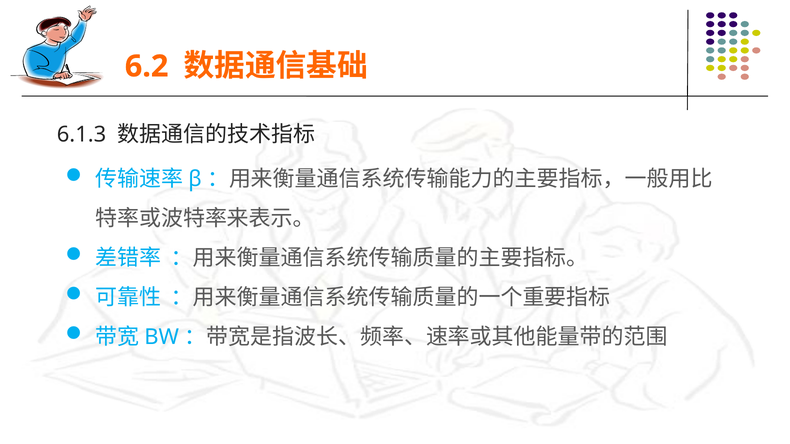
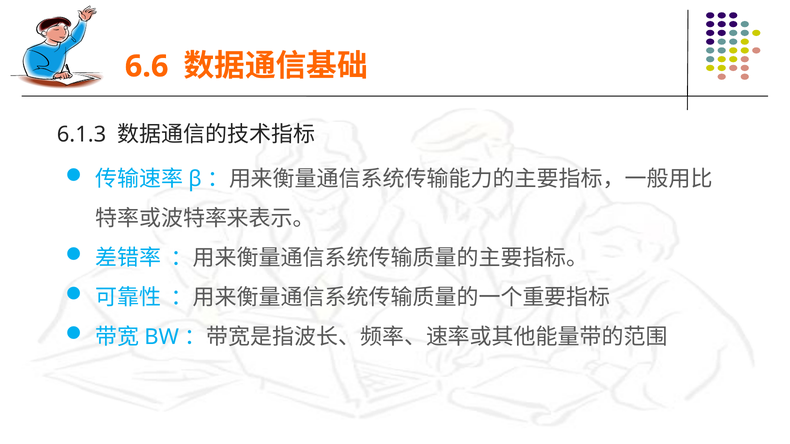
6.2: 6.2 -> 6.6 (147, 66)
